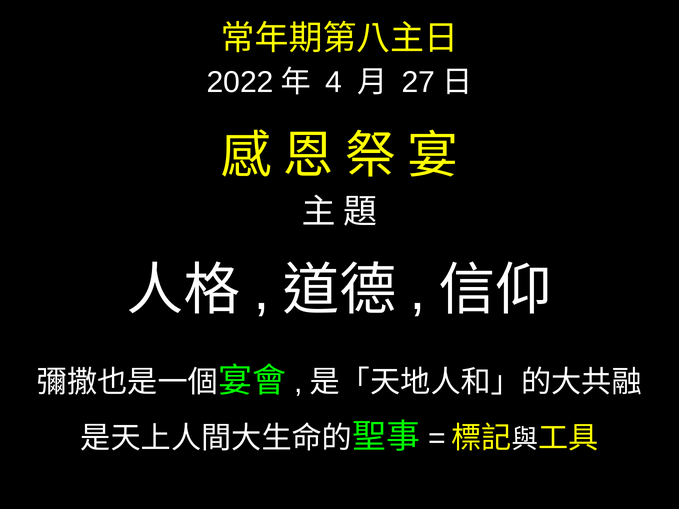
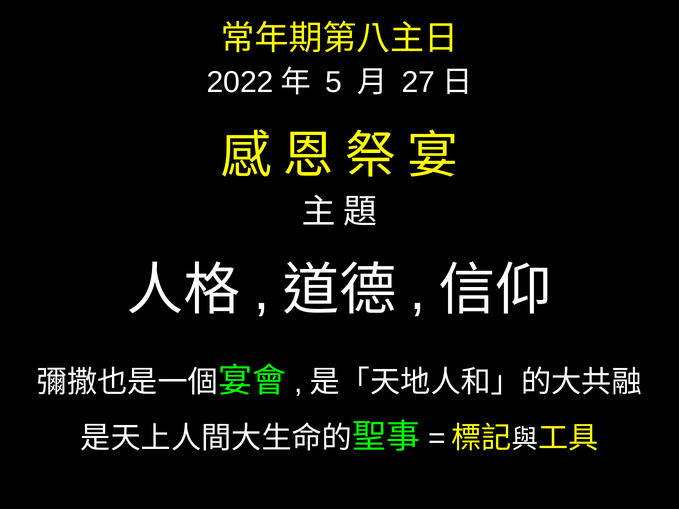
4: 4 -> 5 (333, 82)
